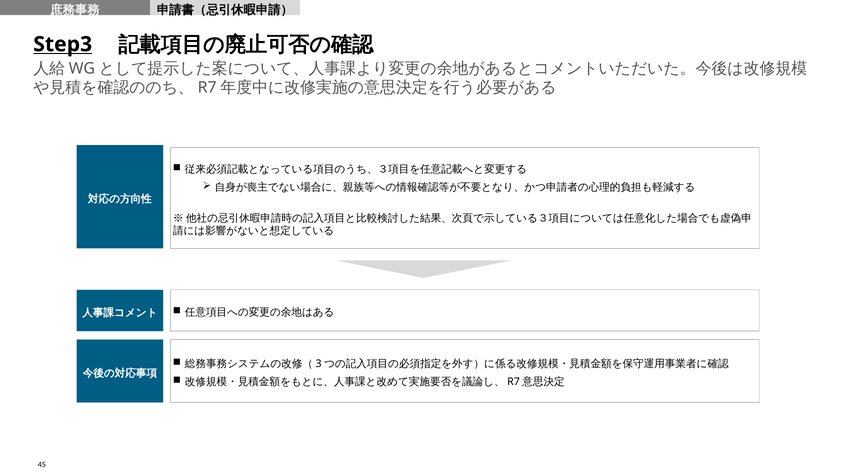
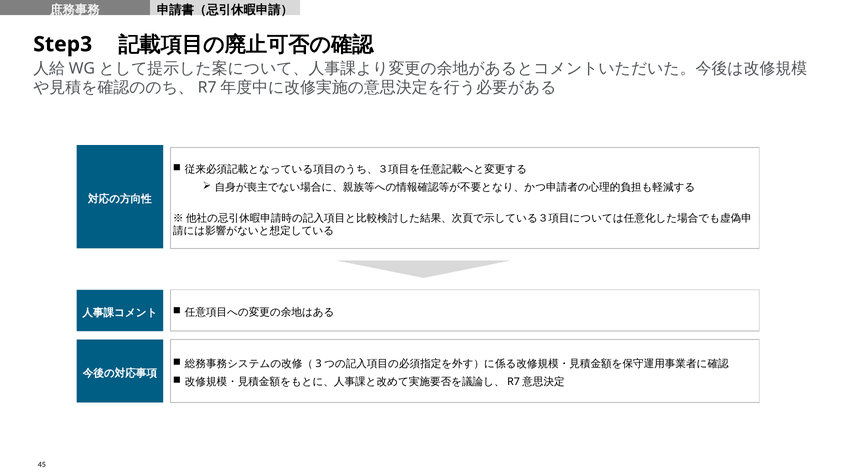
Step3 underline: present -> none (63, 44)
